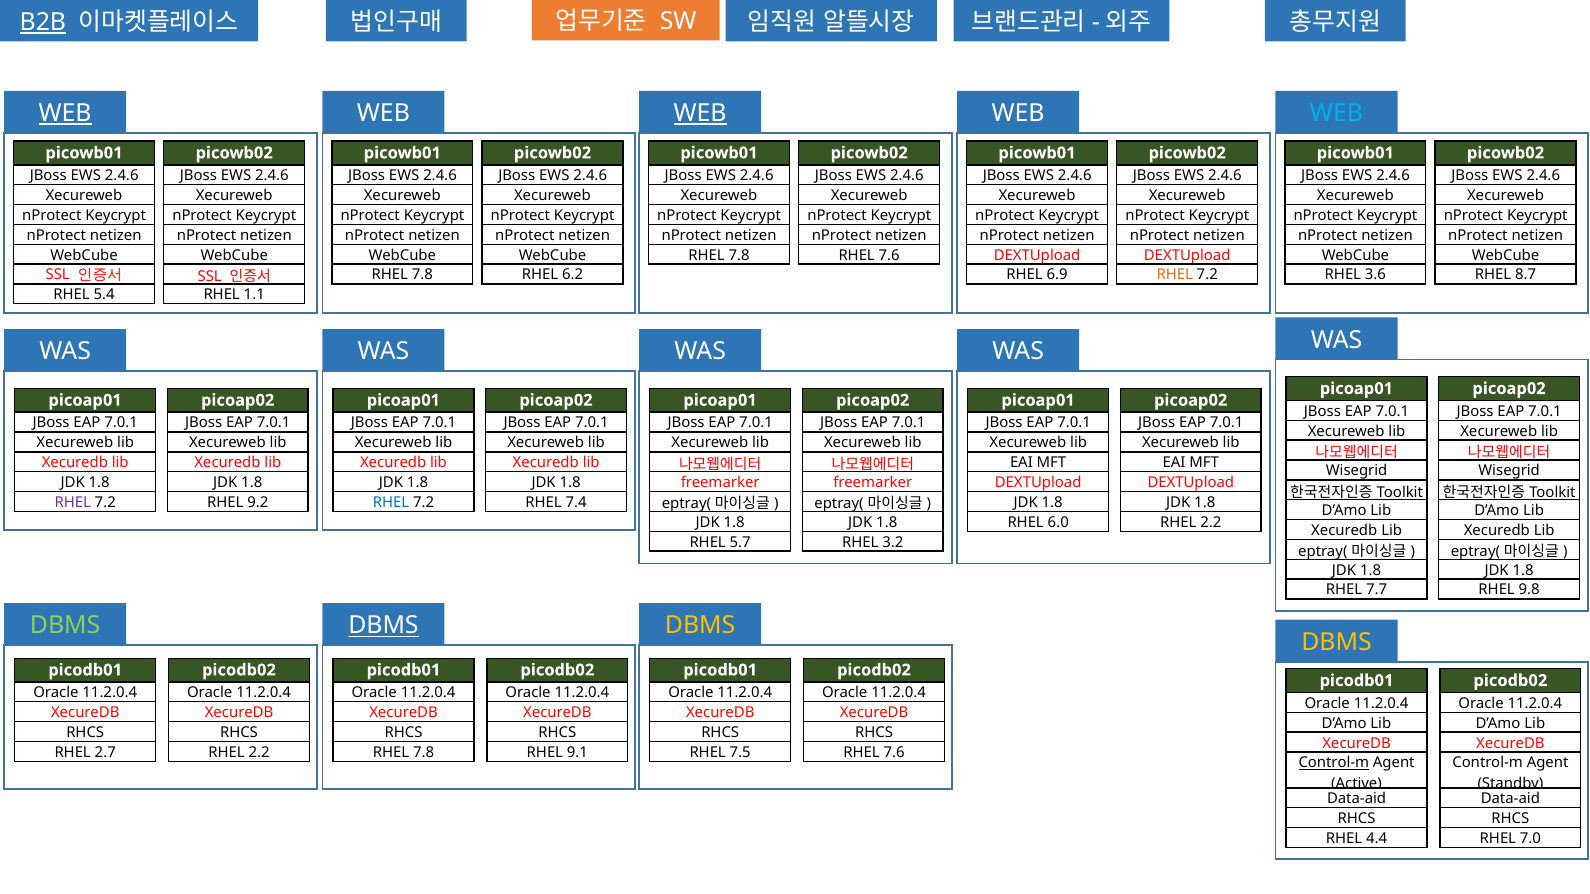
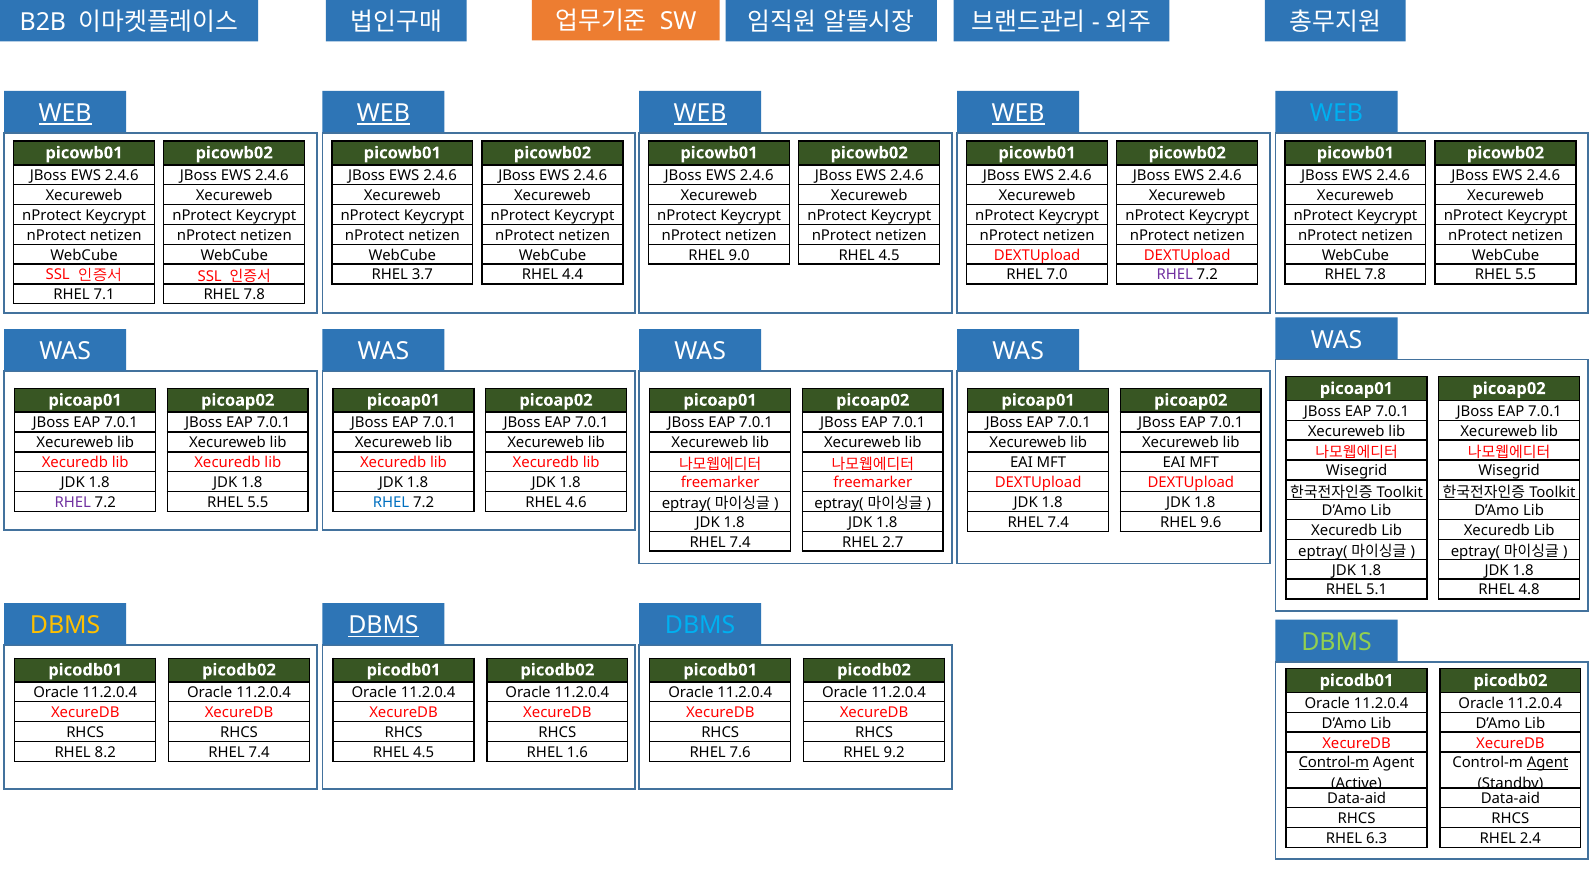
B2B underline: present -> none (43, 23)
WEB underline: none -> present (383, 113)
WEB underline: none -> present (1018, 113)
7.8: 7.8 -> 9.0 (739, 255)
7.6: 7.6 -> 4.5 (889, 255)
7.8: 7.8 -> 3.7 (422, 275)
6.2: 6.2 -> 4.4 (573, 275)
6.9: 6.9 -> 7.0 (1057, 275)
RHEL colour: orange -> purple (1175, 275)
3.6: 3.6 -> 7.8 (1375, 275)
8.7: 8.7 -> 5.5 (1526, 275)
5.4: 5.4 -> 7.1 (104, 295)
1.1: 1.1 -> 7.8 (254, 295)
9.2: 9.2 -> 5.5 (258, 503)
7.4: 7.4 -> 4.6 (576, 503)
6.0: 6.0 -> 7.4 (1058, 523)
2.2: 2.2 -> 9.6 (1211, 523)
5.7: 5.7 -> 7.4 (740, 542)
3.2: 3.2 -> 2.7 (893, 542)
7.7: 7.7 -> 5.1 (1377, 590)
9.8: 9.8 -> 4.8 (1529, 590)
DBMS colour: light green -> yellow (65, 626)
DBMS colour: yellow -> light blue (700, 626)
DBMS colour: yellow -> light green (1337, 642)
2.7: 2.7 -> 8.2 (105, 753)
2.2: 2.2 -> 7.4 (259, 753)
7.8: 7.8 -> 4.5 (424, 753)
9.1: 9.1 -> 1.6 (577, 753)
7.5: 7.5 -> 7.6 (740, 753)
7.6: 7.6 -> 9.2 (894, 753)
Agent underline: none -> present (1548, 763)
4.4: 4.4 -> 6.3 (1377, 839)
7.0: 7.0 -> 2.4 (1530, 839)
